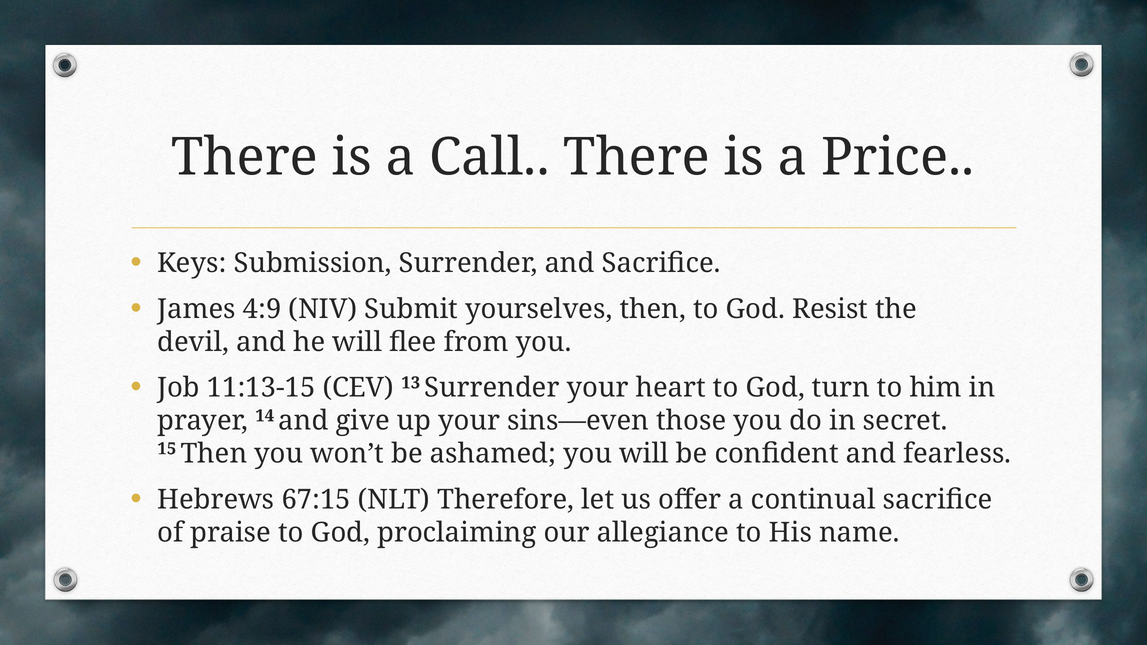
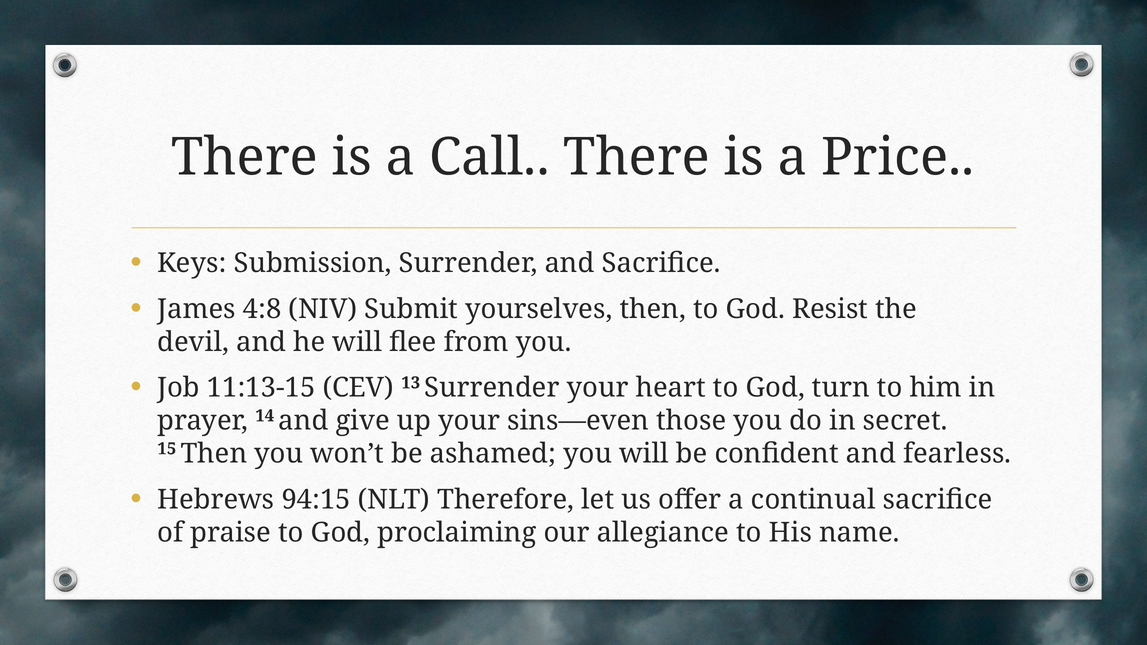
4:9: 4:9 -> 4:8 (262, 309)
67:15: 67:15 -> 94:15 (316, 500)
